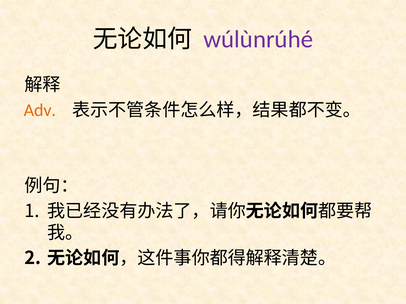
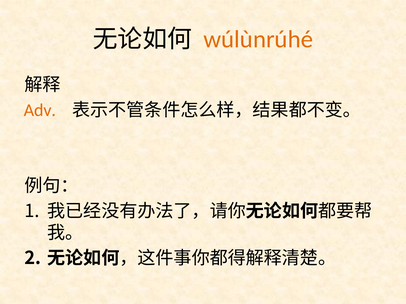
wúlùnrúhé colour: purple -> orange (258, 39)
